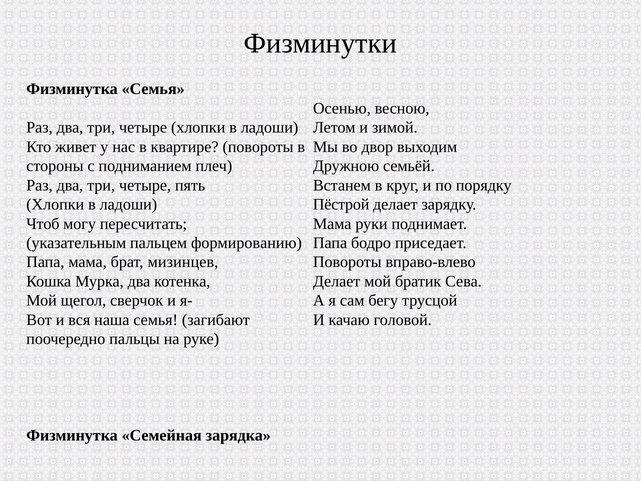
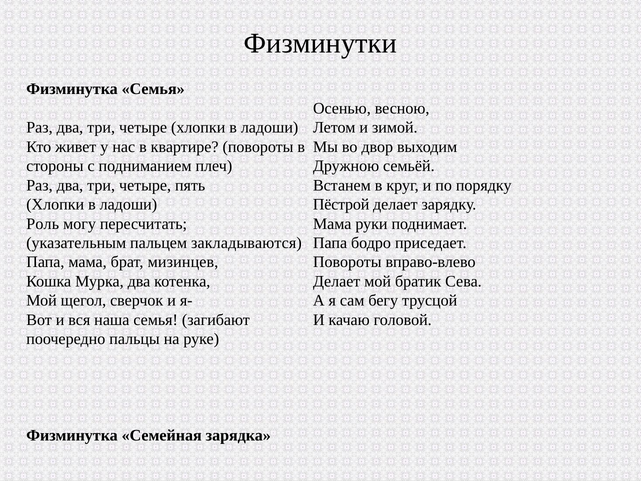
Чтоб: Чтоб -> Роль (43, 224)
формированию: формированию -> закладываются (246, 243)
